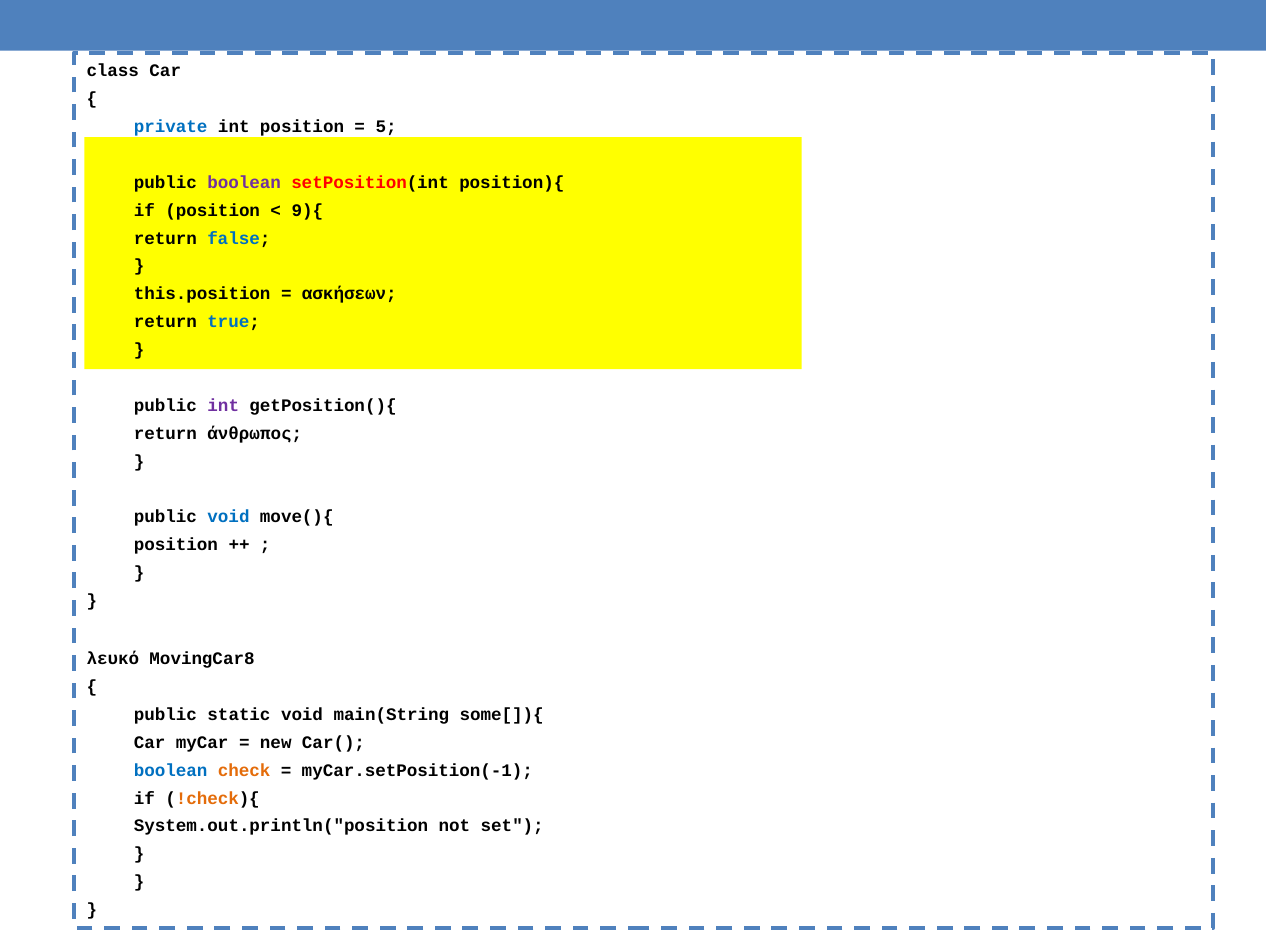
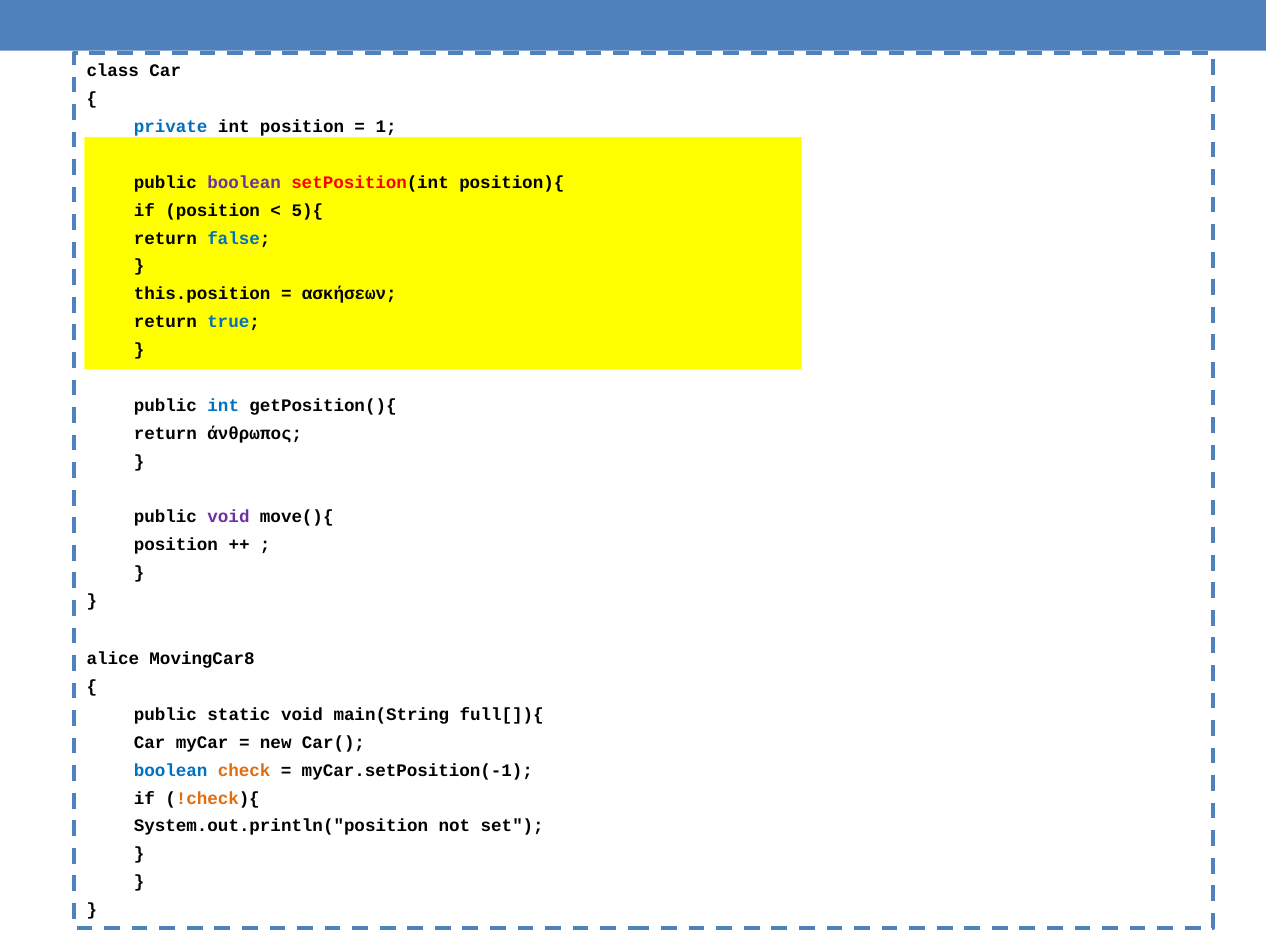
5: 5 -> 1 (386, 127)
9){: 9){ -> 5){ (307, 210)
int colour: purple -> blue (223, 406)
void colour: blue -> purple (228, 517)
λευκό: λευκό -> alice (113, 659)
some[]){: some[]){ -> full[]){ (502, 715)
